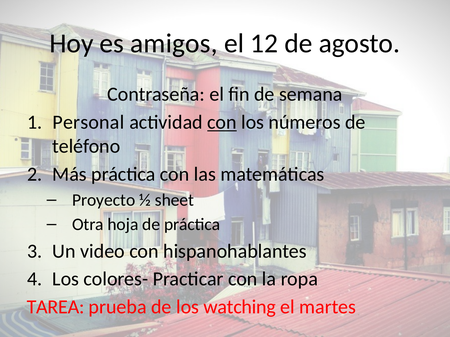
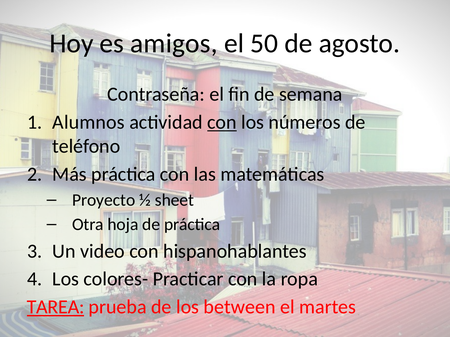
12: 12 -> 50 (264, 44)
Personal: Personal -> Alumnos (89, 122)
TAREA underline: none -> present (56, 308)
watching: watching -> between (240, 308)
